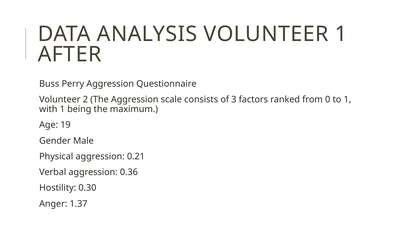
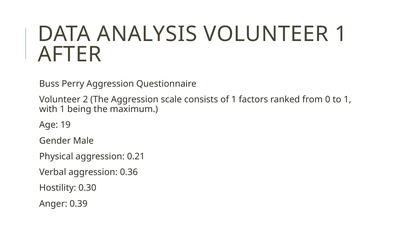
of 3: 3 -> 1 (234, 99)
1.37: 1.37 -> 0.39 (79, 204)
